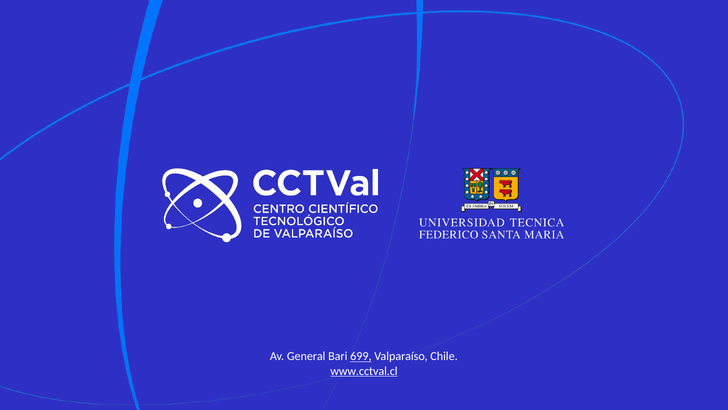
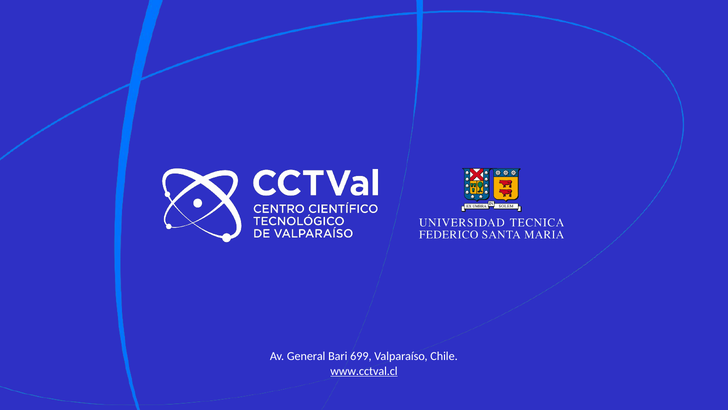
699 underline: present -> none (361, 356)
